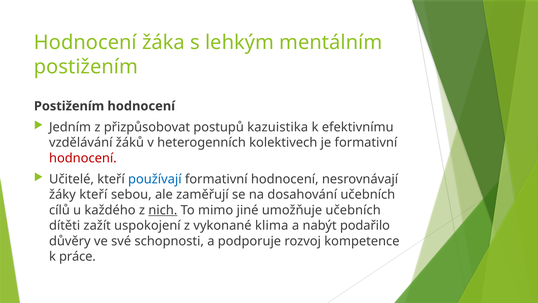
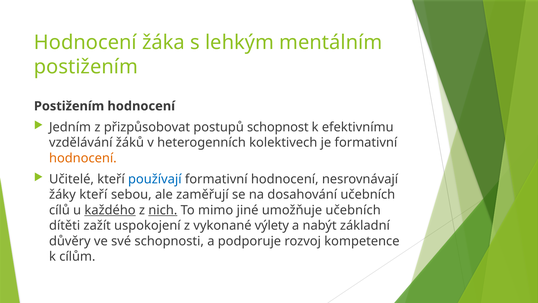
kazuistika: kazuistika -> schopnost (278, 127)
hodnocení colour: red -> orange (83, 158)
každého underline: none -> present (110, 210)
klima: klima -> výlety (272, 225)
podařilo: podařilo -> základní (365, 225)
práce: práce -> cílům (77, 256)
